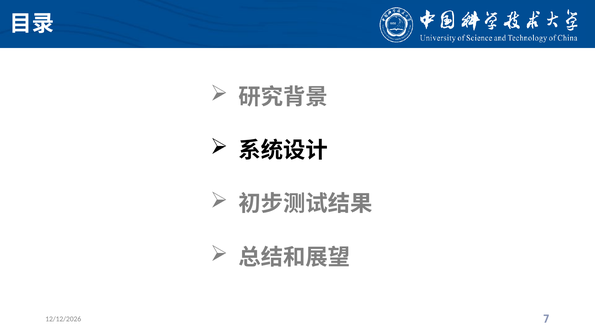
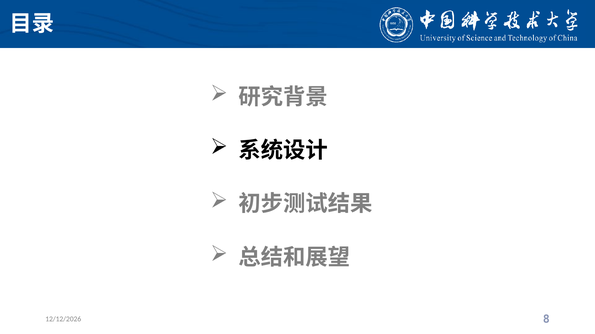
7: 7 -> 8 (546, 320)
